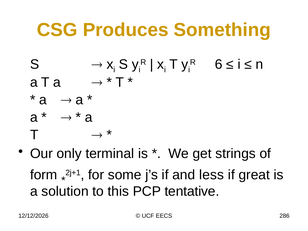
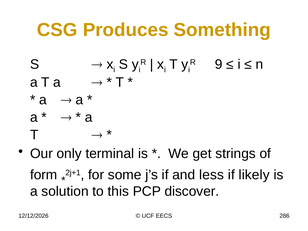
6: 6 -> 9 (219, 64)
great: great -> likely (254, 175)
tentative: tentative -> discover (192, 191)
